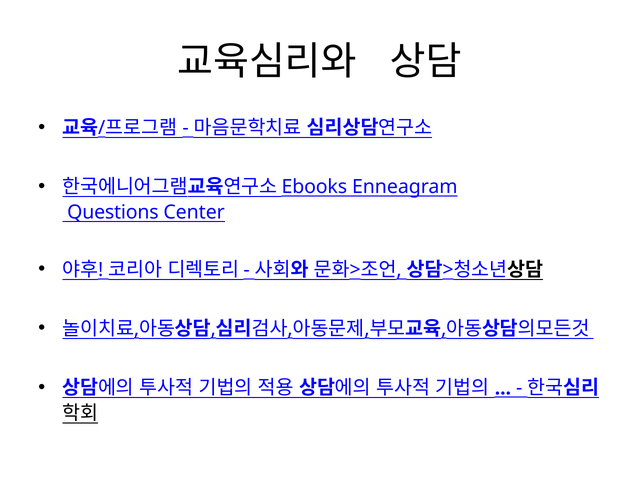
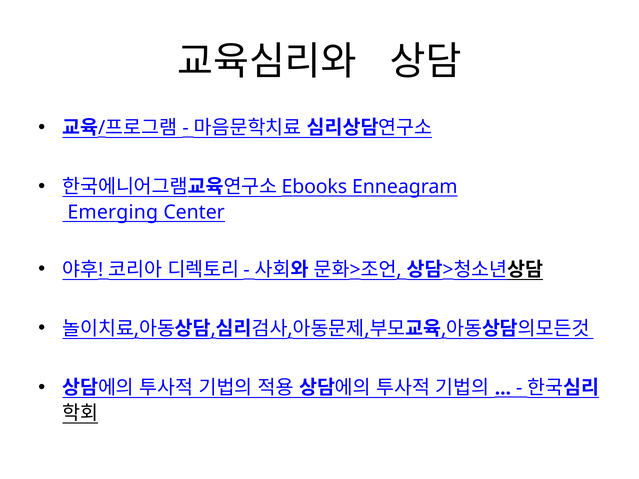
Questions: Questions -> Emerging (113, 213)
